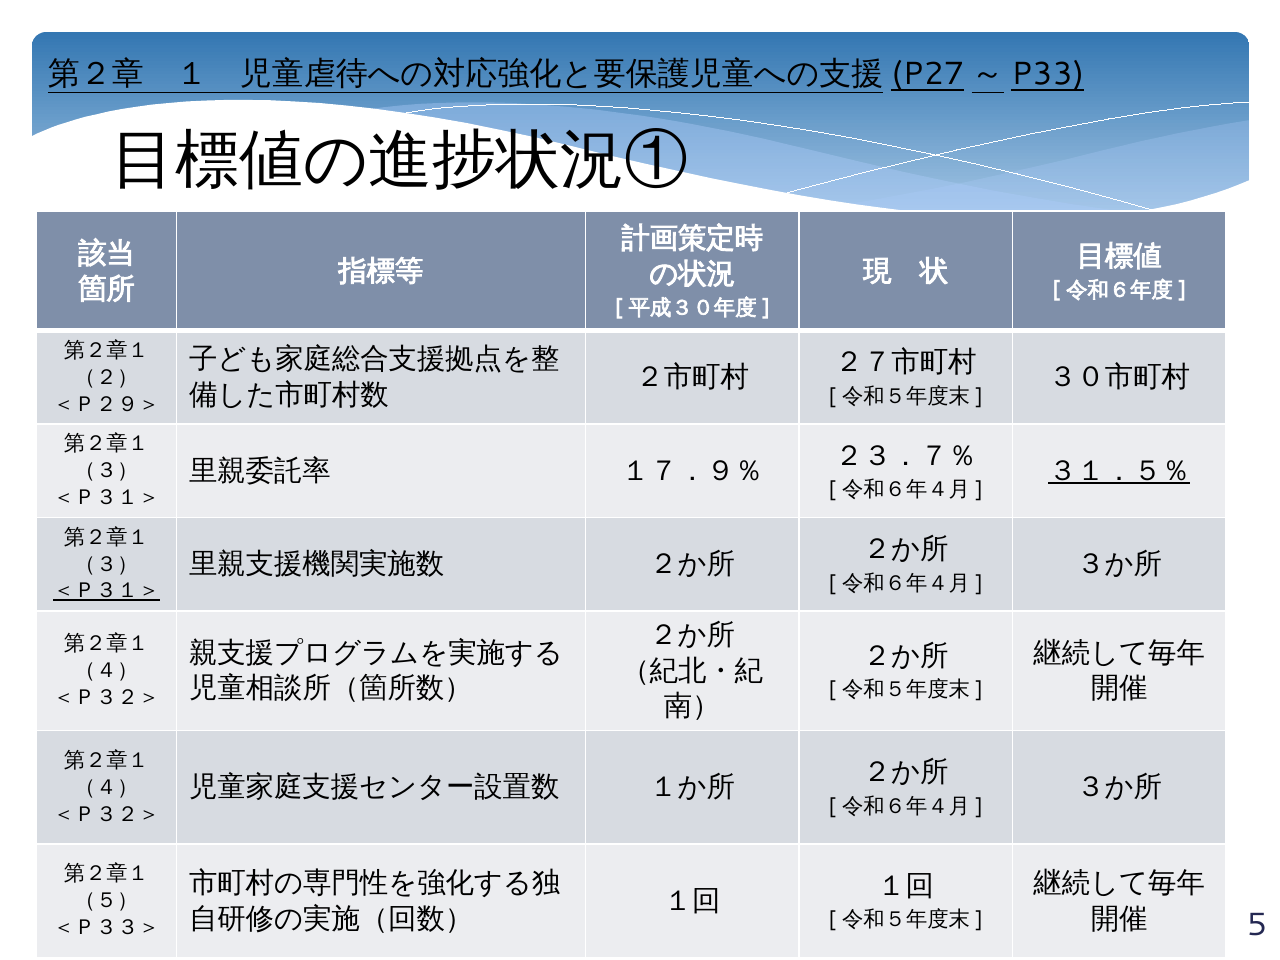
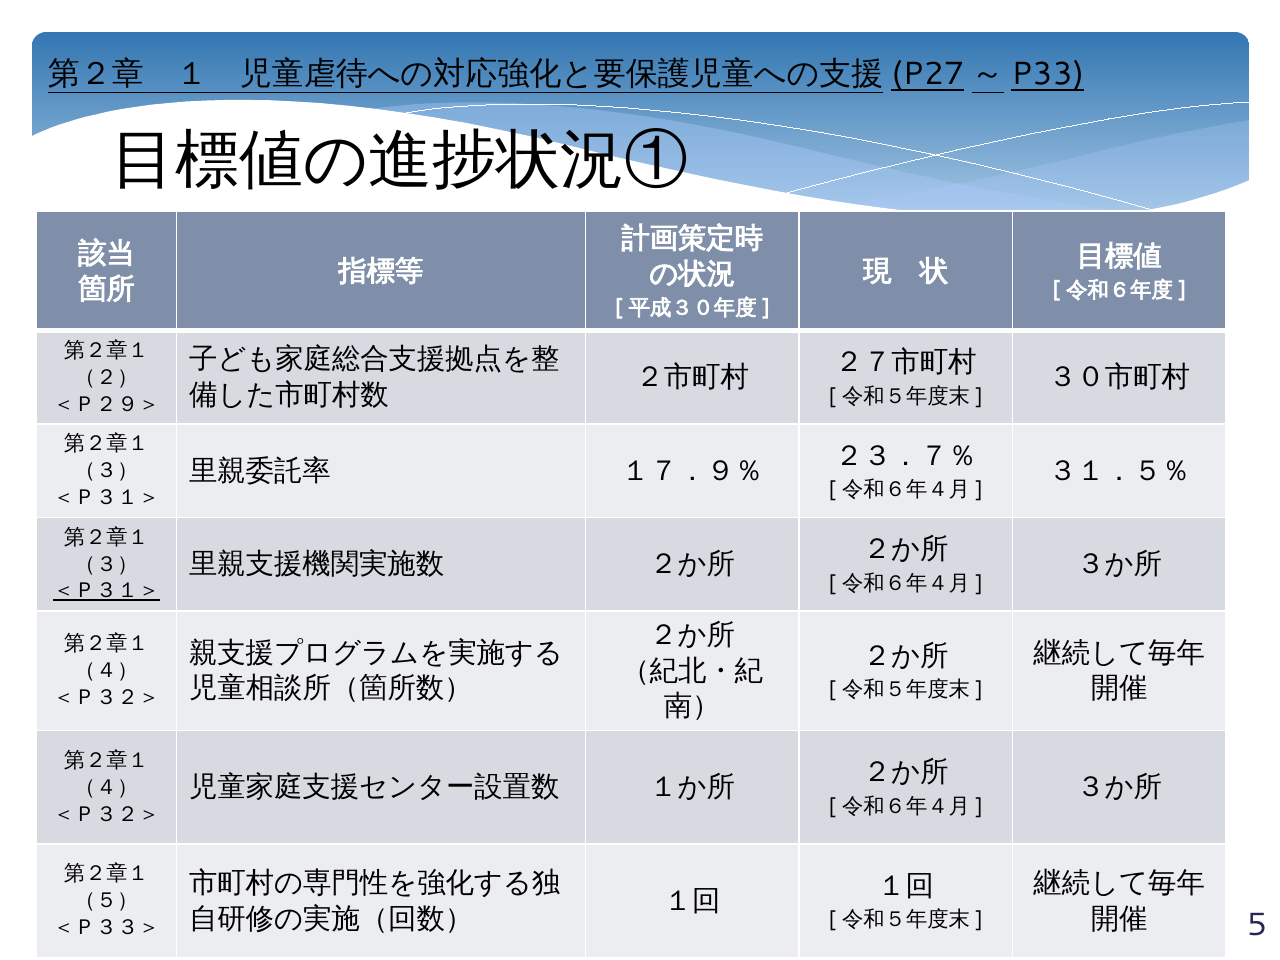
３１．５％ underline: present -> none (1119, 471)
